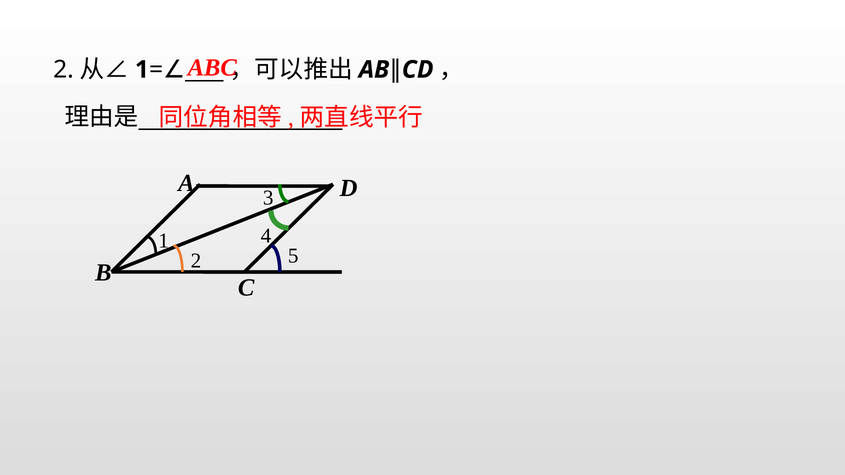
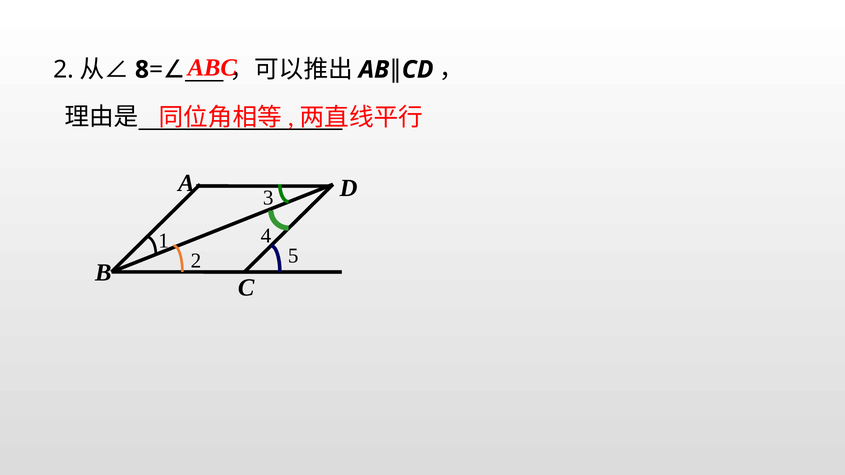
1: 1 -> 8 (142, 70)
